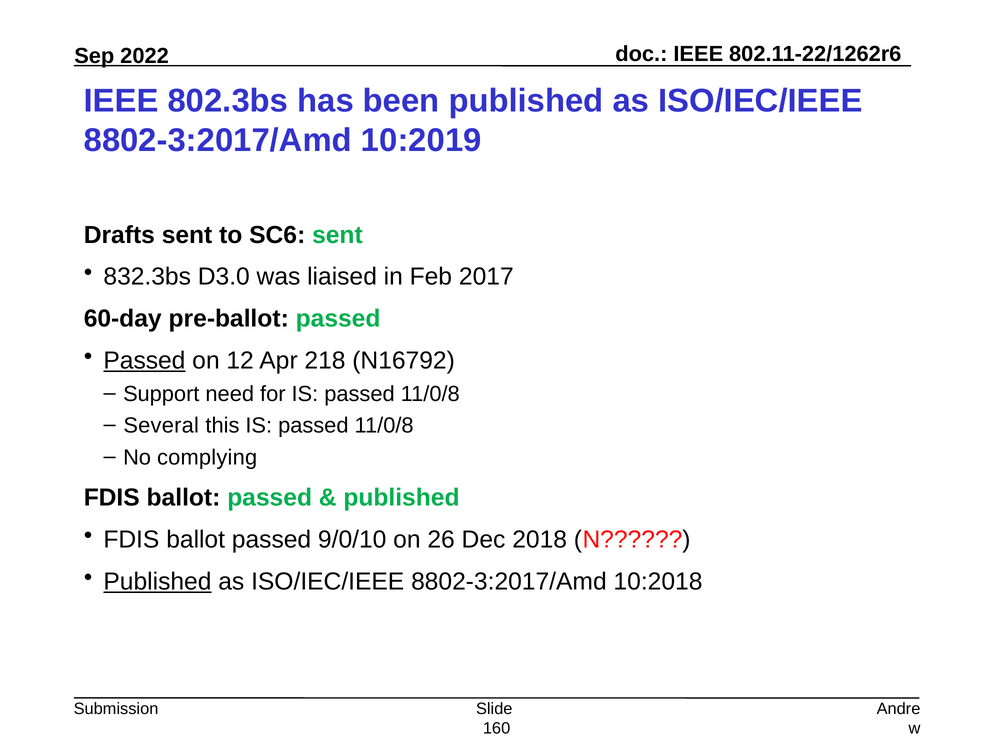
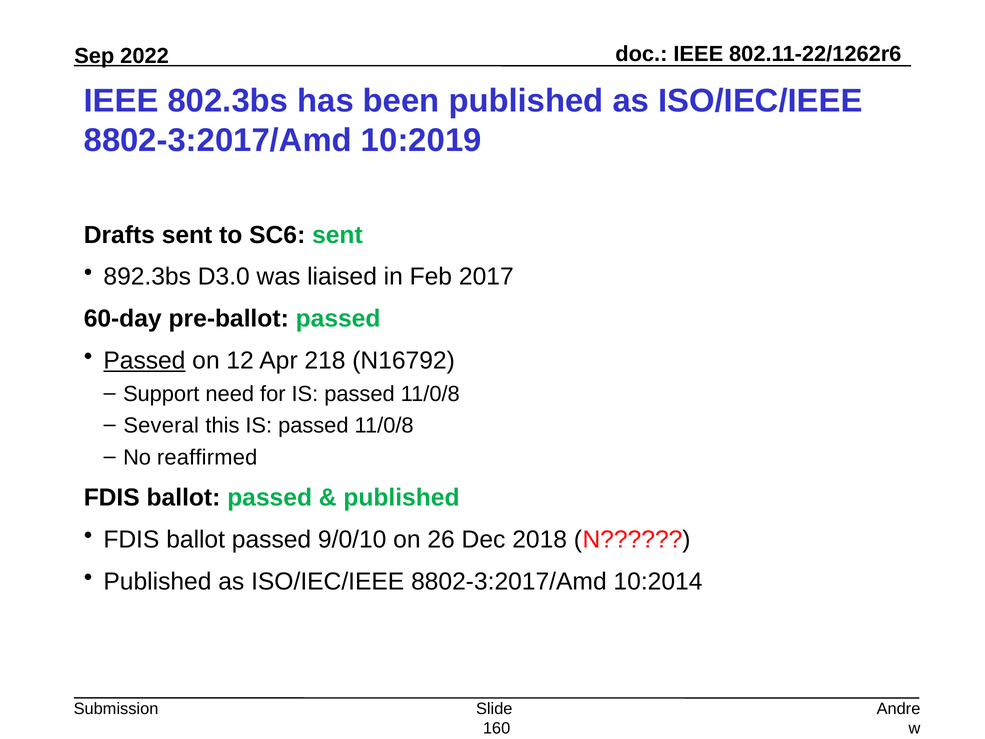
832.3bs: 832.3bs -> 892.3bs (147, 277)
complying: complying -> reaffirmed (207, 457)
Published underline: present -> none (157, 581)
10:2018: 10:2018 -> 10:2014 (658, 581)
